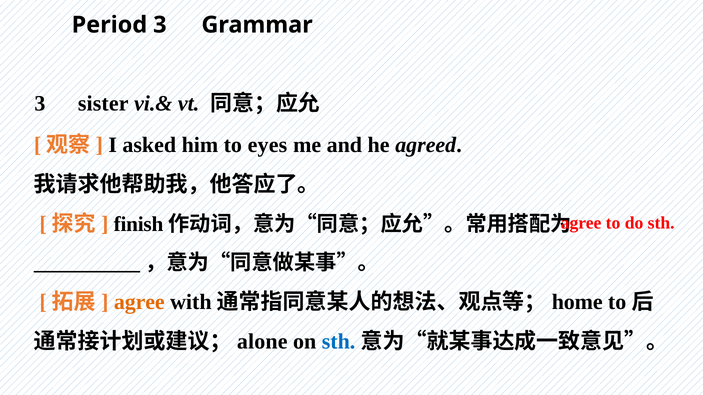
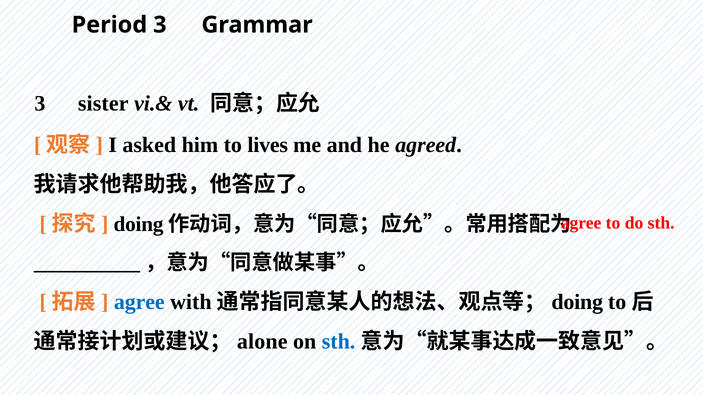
eyes: eyes -> lives (268, 145)
finish: finish -> doing (139, 225)
agree colour: orange -> blue (139, 302)
home: home -> doing (577, 302)
